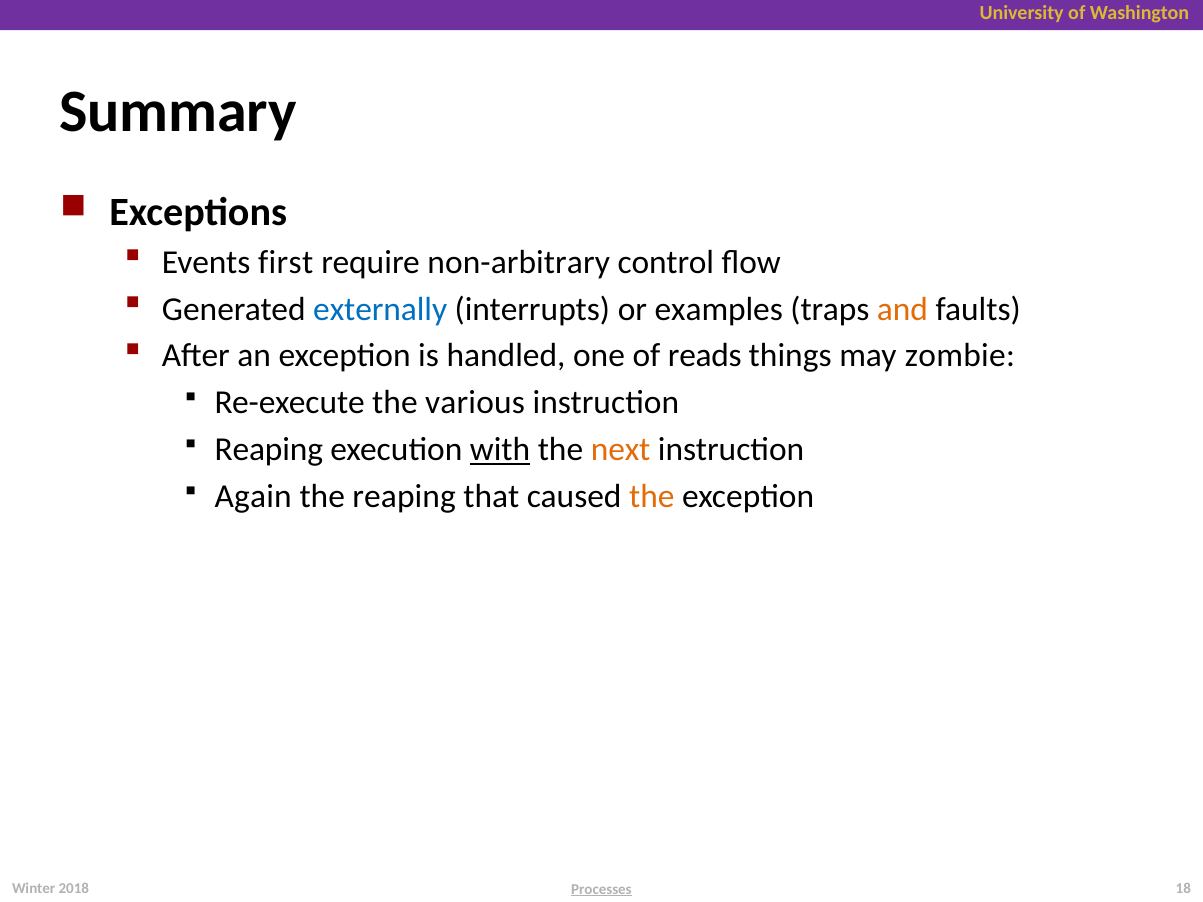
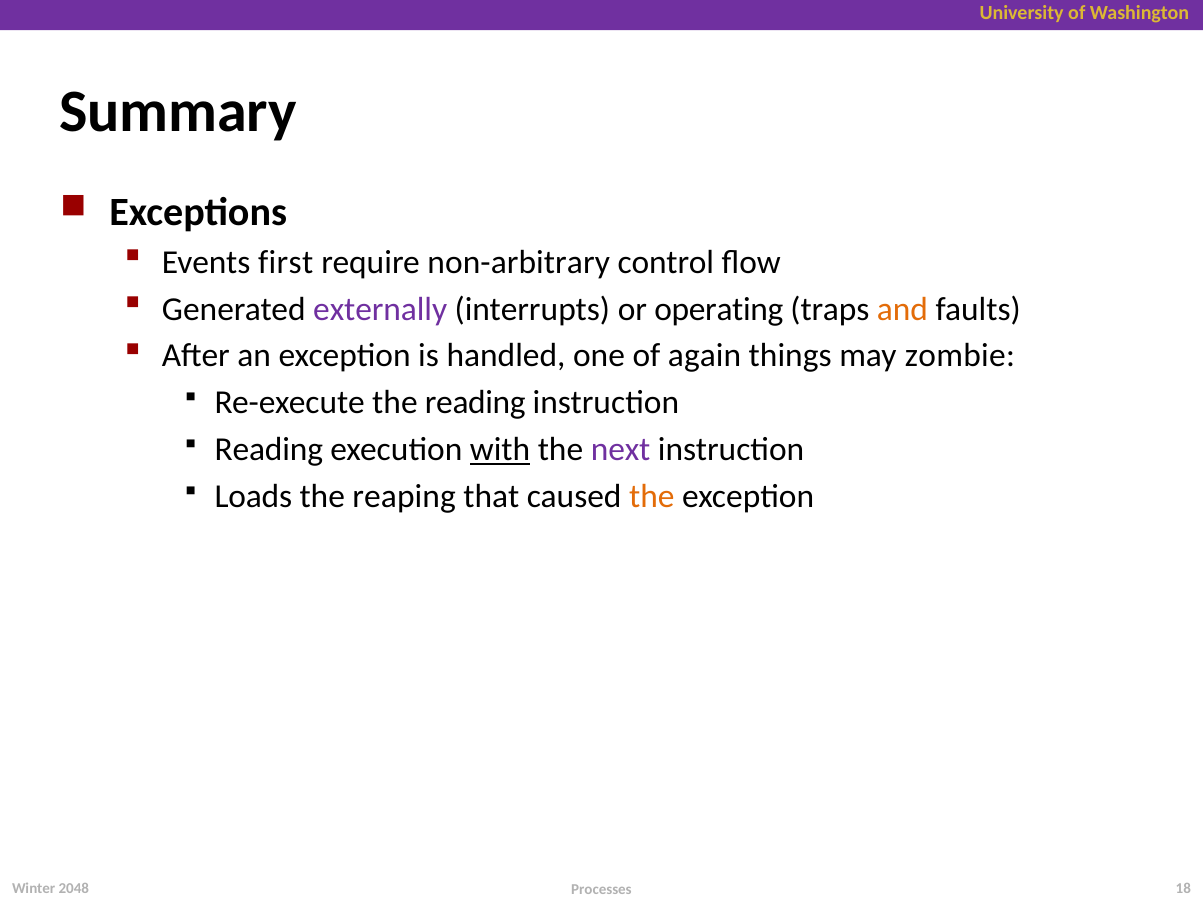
externally colour: blue -> purple (380, 309)
examples: examples -> operating (719, 309)
reads: reads -> again (705, 356)
the various: various -> reading (475, 403)
Reaping: Reaping -> Reading (269, 450)
next colour: orange -> purple (621, 450)
Again: Again -> Loads (253, 496)
2018: 2018 -> 2048 (74, 889)
Processes underline: present -> none (601, 889)
